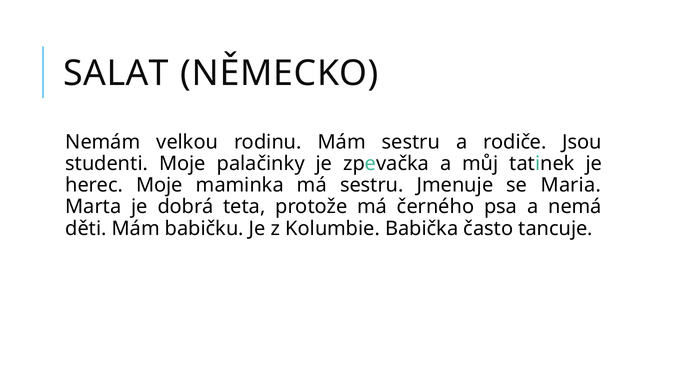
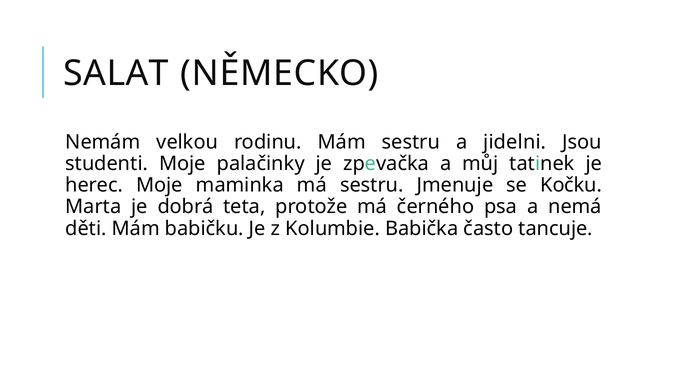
rodiče: rodiče -> jidelni (515, 142)
Maria: Maria -> Kočku (571, 185)
